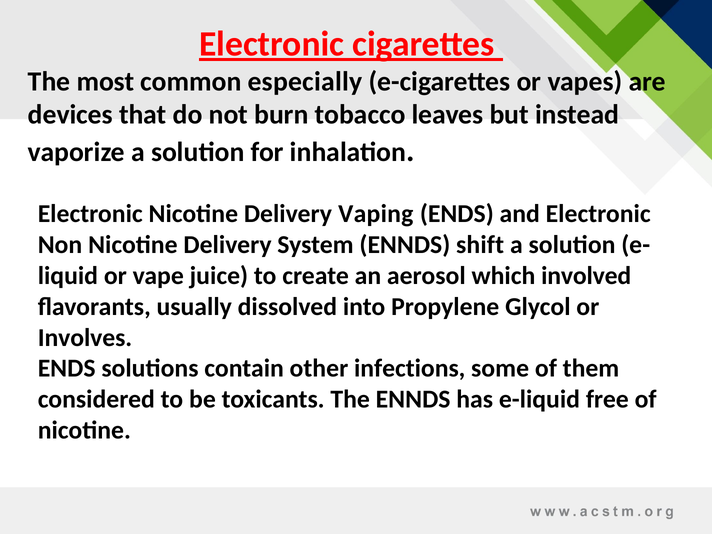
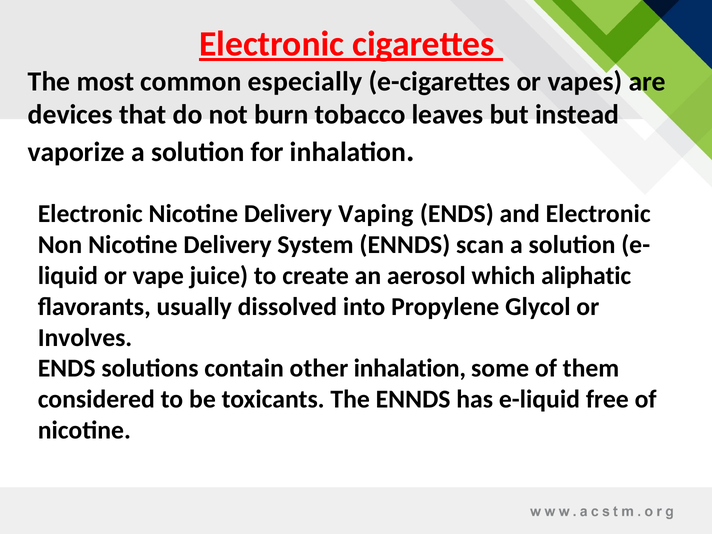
shift: shift -> scan (480, 245)
involved: involved -> aliphatic (586, 276)
other infections: infections -> inhalation (410, 368)
